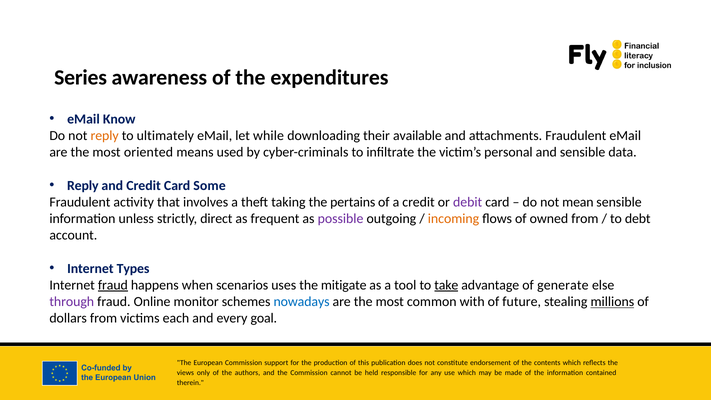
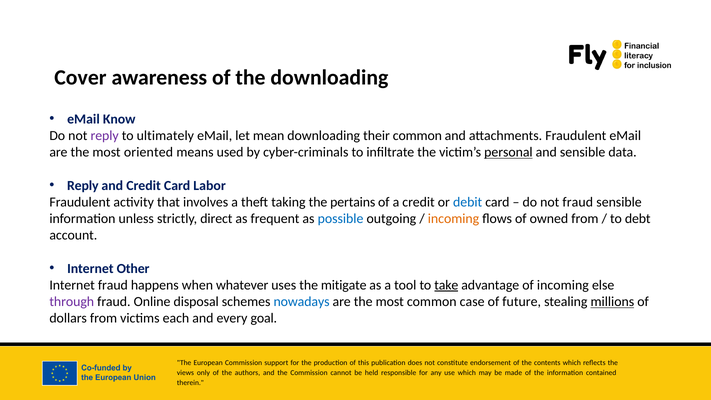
Series: Series -> Cover (80, 77)
the expenditures: expenditures -> downloading (329, 77)
reply colour: orange -> purple (105, 136)
while: while -> mean (269, 136)
their available: available -> common (417, 136)
personal underline: none -> present (508, 152)
Some: Some -> Labor (210, 186)
debit colour: purple -> blue (468, 202)
not mean: mean -> fraud (578, 202)
possible colour: purple -> blue (341, 219)
Types: Types -> Other (133, 269)
fraud underline: present -> none (113, 285)
scenarios: scenarios -> whatever (242, 285)
of generate: generate -> incoming (563, 285)
monitor: monitor -> disposal (196, 302)
with: with -> case (472, 302)
